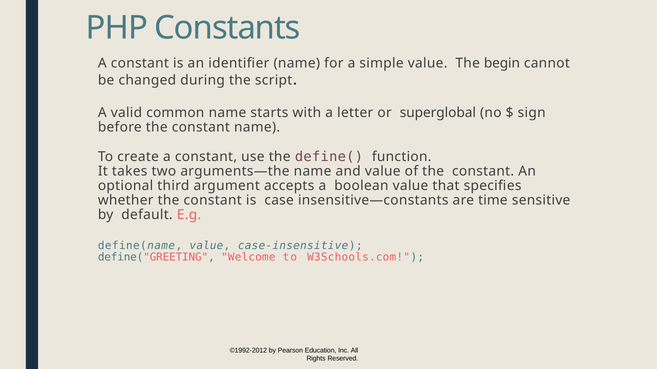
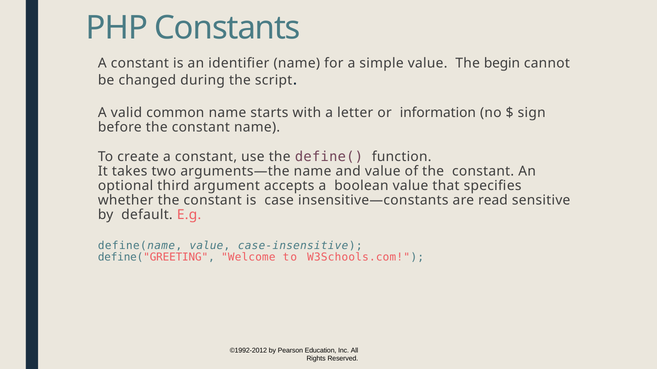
superglobal: superglobal -> information (438, 113)
time: time -> read (493, 201)
